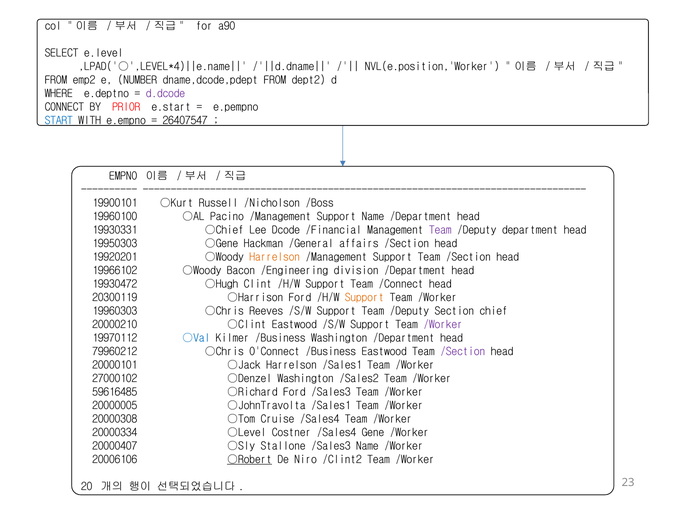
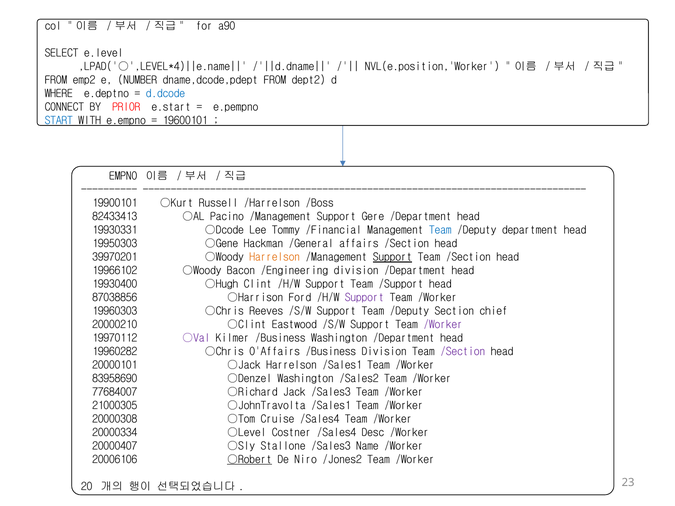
d.dcode colour: purple -> blue (165, 93)
26407547: 26407547 -> 19600101 (185, 120)
/Nicholson: /Nicholson -> /Harrelson (272, 203)
19960100: 19960100 -> 82433413 (115, 217)
Support Name: Name -> Gere (373, 217)
○Chief: ○Chief -> ○Dcode (224, 230)
Dcode: Dcode -> Tommy (286, 230)
Team colour: purple -> blue (440, 230)
19920201: 19920201 -> 39970201 (115, 257)
Support underline: none -> present (393, 257)
19930472: 19930472 -> 19930400 (115, 284)
/Connect: /Connect -> /Support (401, 284)
20300119: 20300119 -> 87038856 (115, 298)
Support colour: orange -> purple (365, 298)
○Val colour: blue -> purple (196, 338)
79960212: 79960212 -> 19960282 (115, 352)
O'Connect: O'Connect -> O'Affairs (275, 352)
/Business Eastwood: Eastwood -> Division (384, 352)
27000102: 27000102 -> 83958690 (115, 379)
59616485: 59616485 -> 77684007 (115, 392)
○Richard Ford: Ford -> Jack (294, 392)
20000005: 20000005 -> 21000305 (115, 406)
Gene: Gene -> Desc (373, 433)
/Clint2: /Clint2 -> /Jones2 (342, 460)
